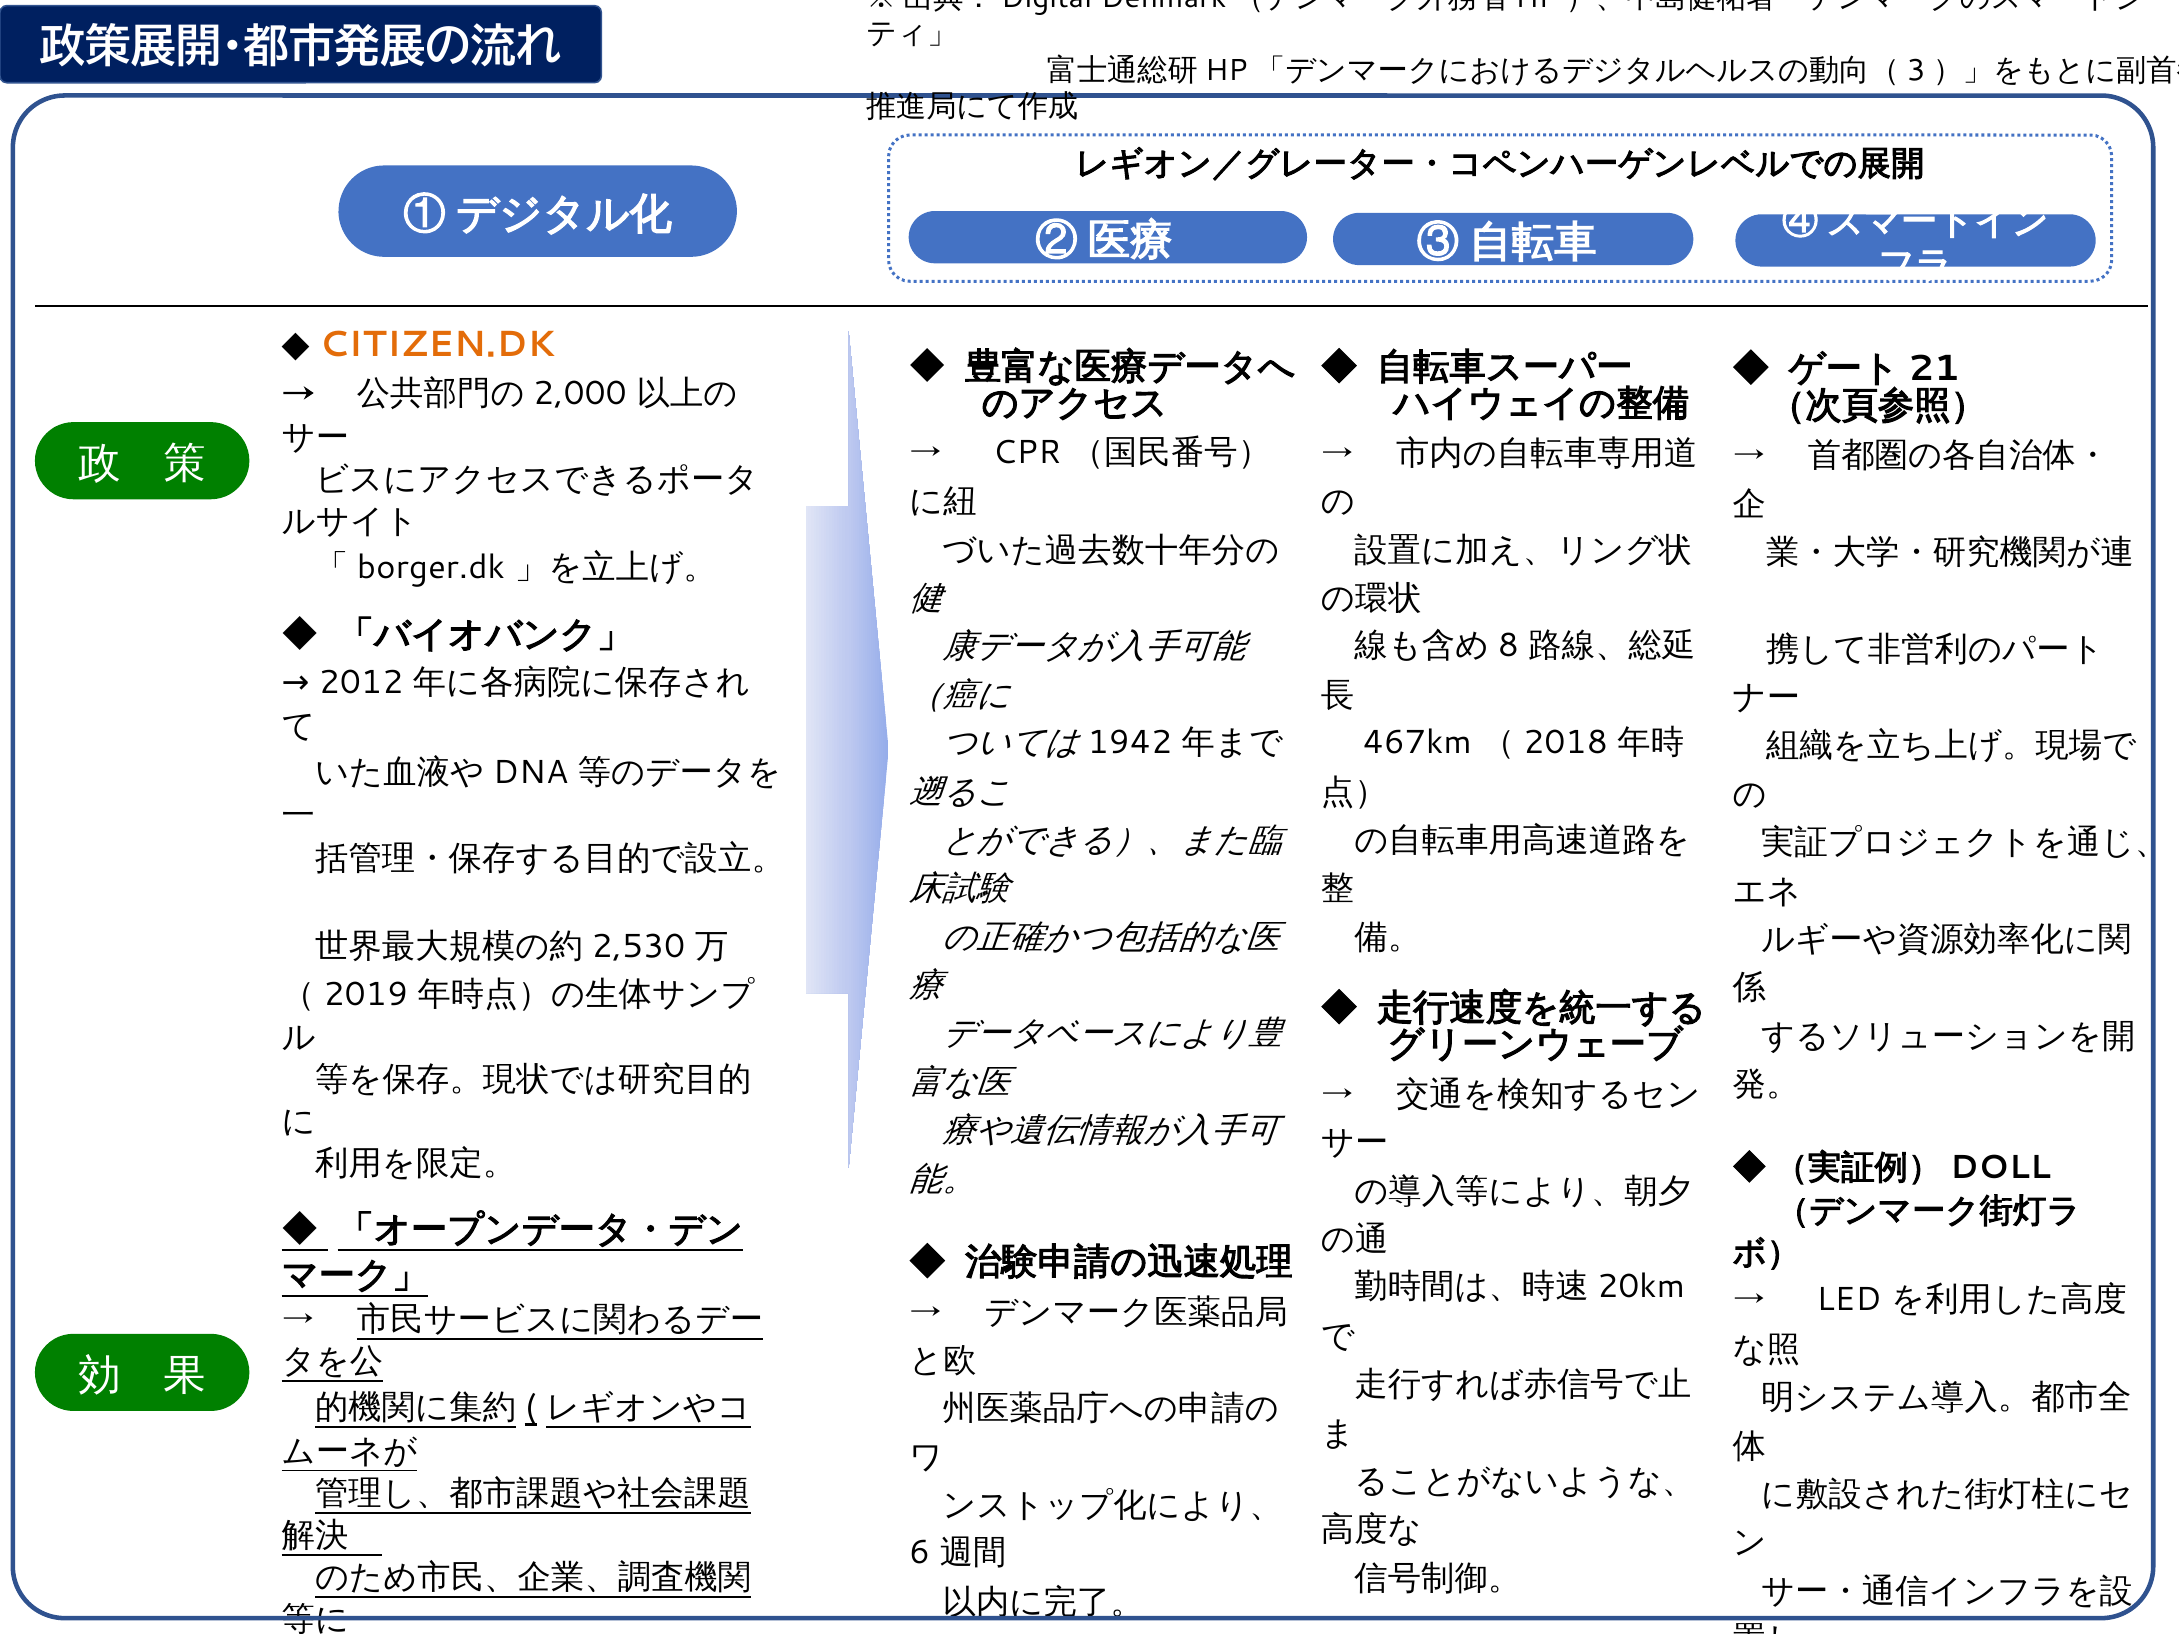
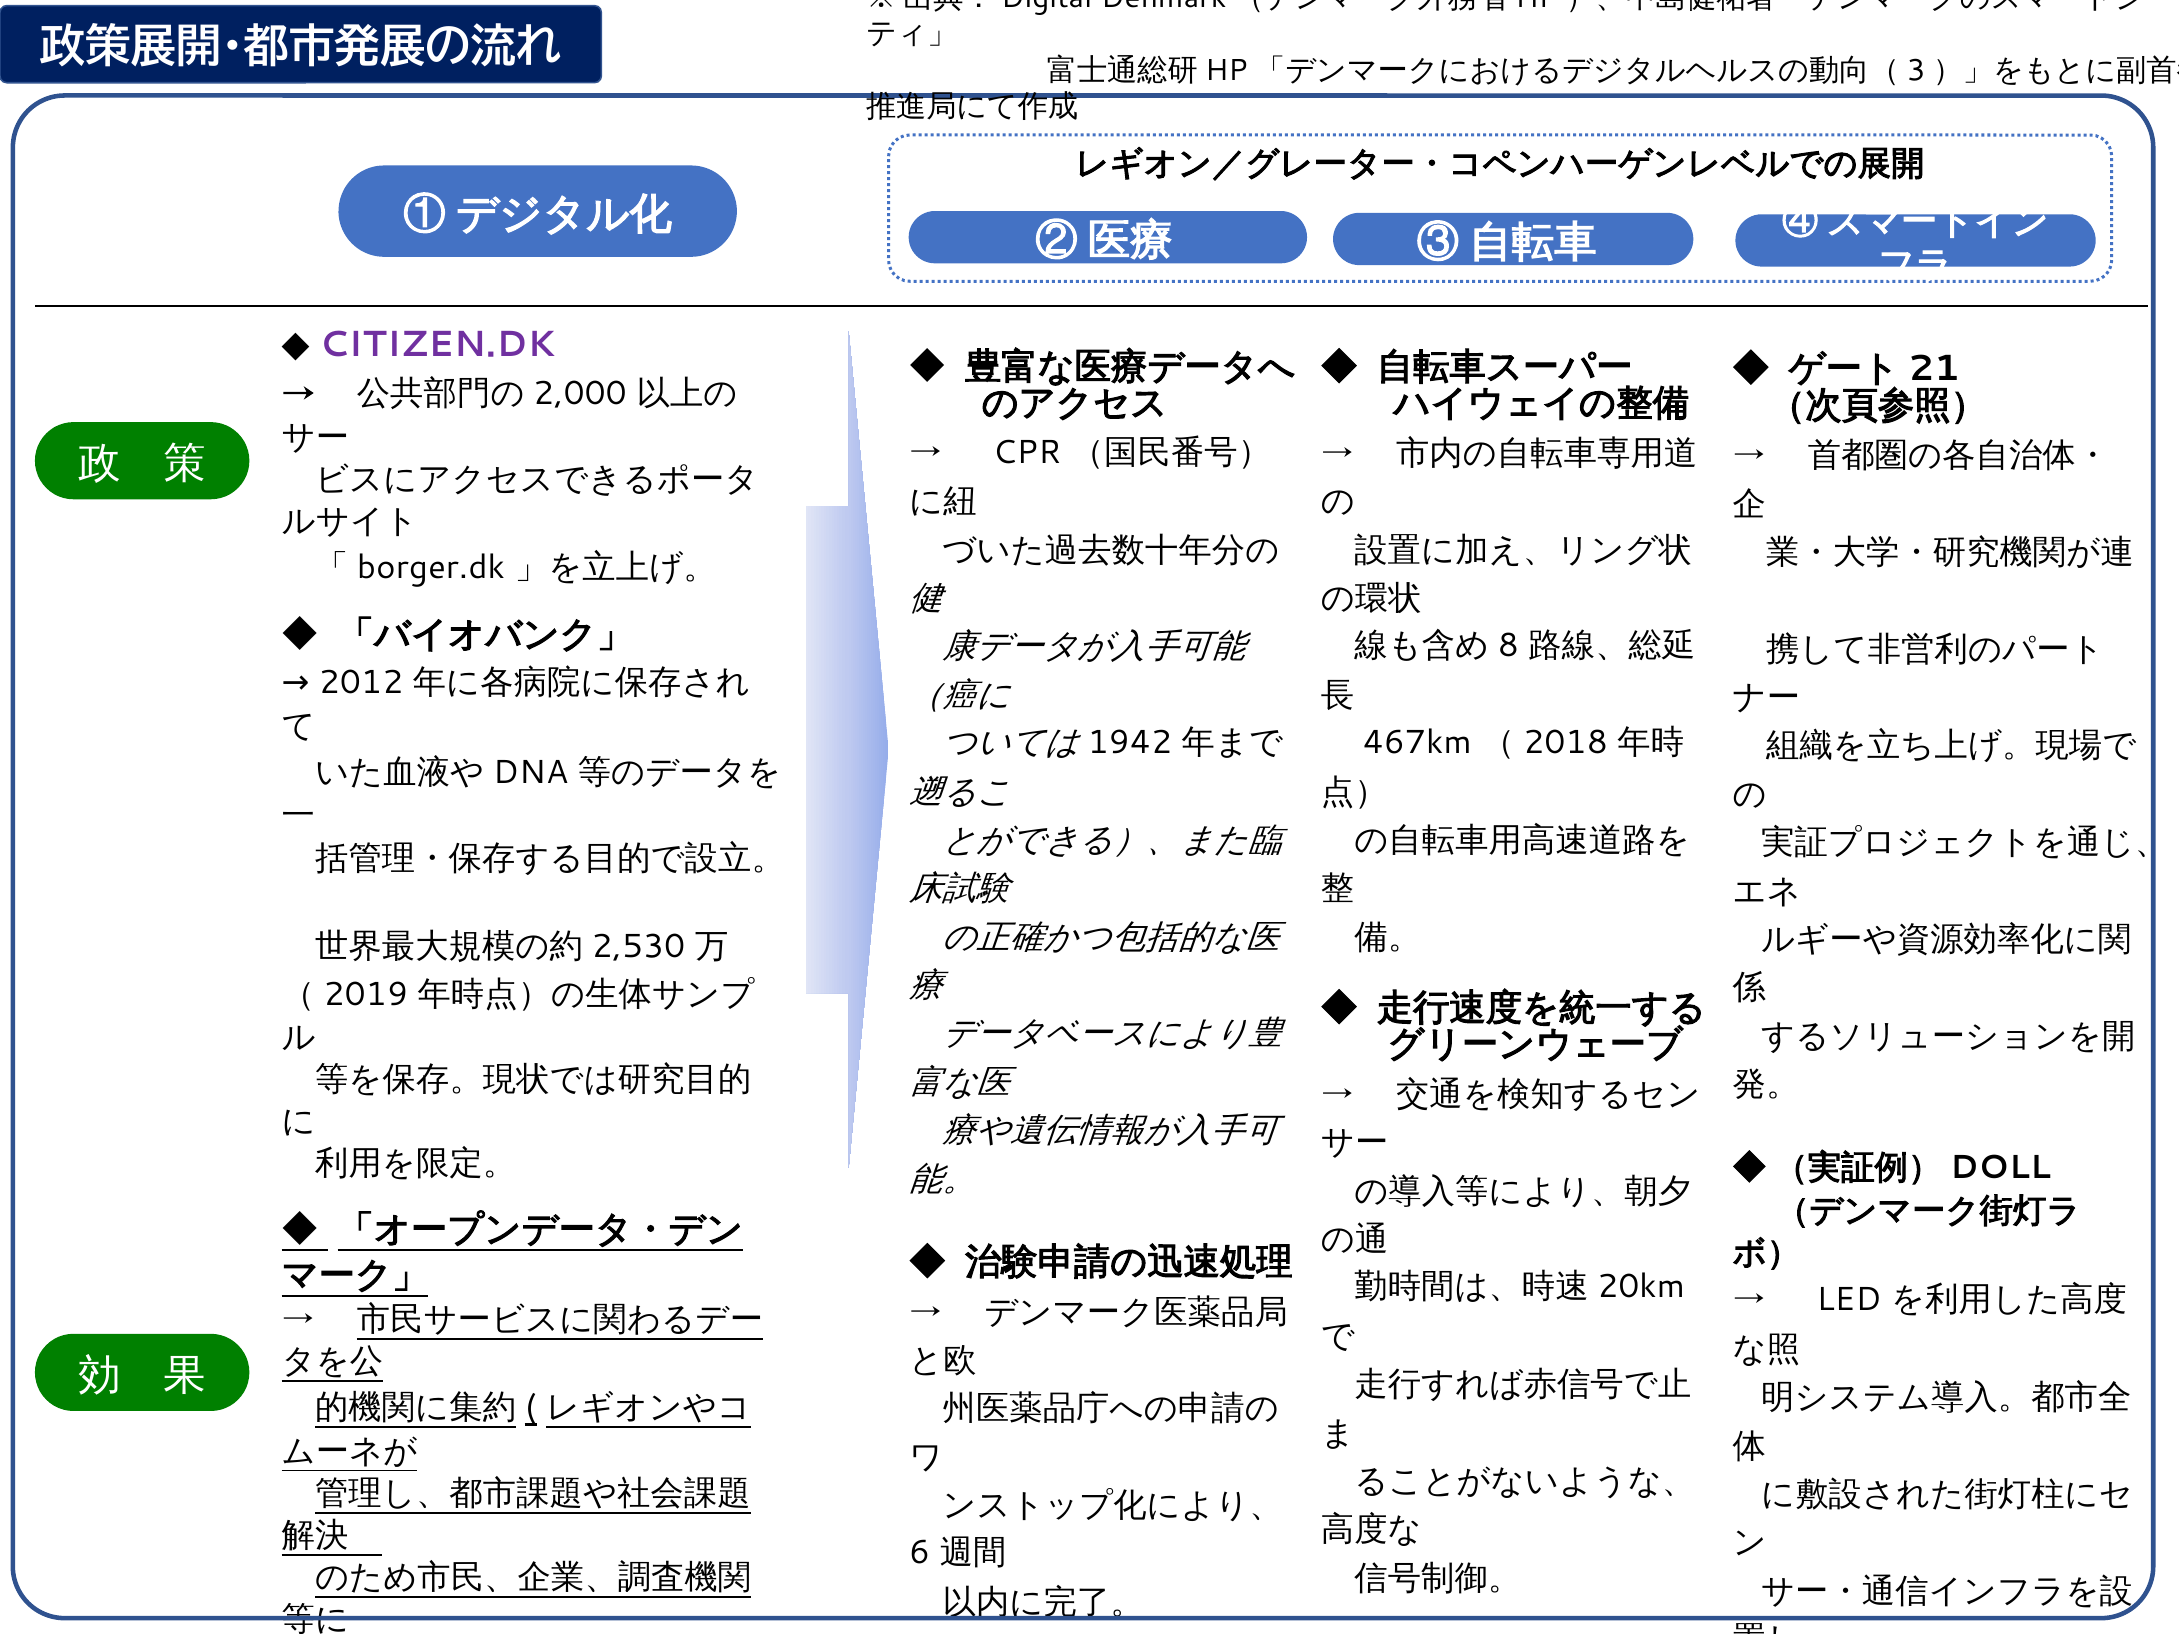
CITIZEN.DK colour: orange -> purple (437, 345)
